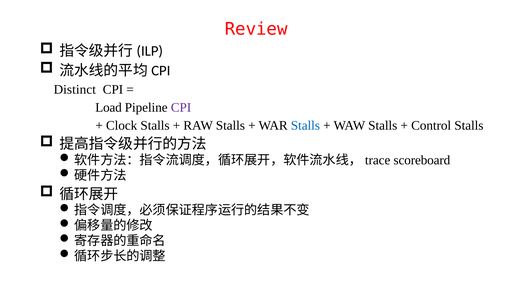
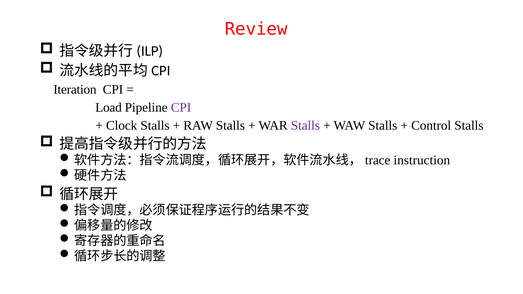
Distinct: Distinct -> Iteration (75, 89)
Stalls colour: blue -> purple (305, 125)
scoreboard: scoreboard -> instruction (422, 160)
